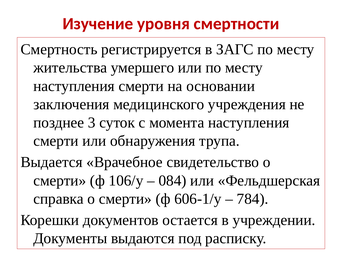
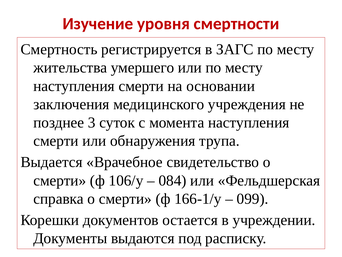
606-1/у: 606-1/у -> 166-1/у (198, 198)
784: 784 -> 099 (253, 198)
